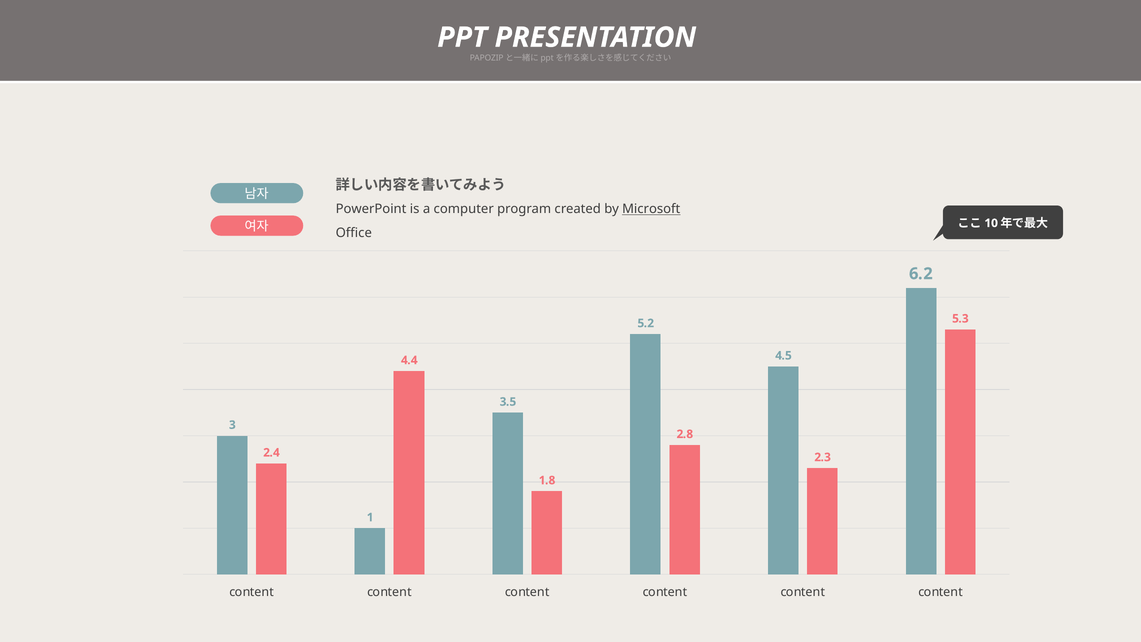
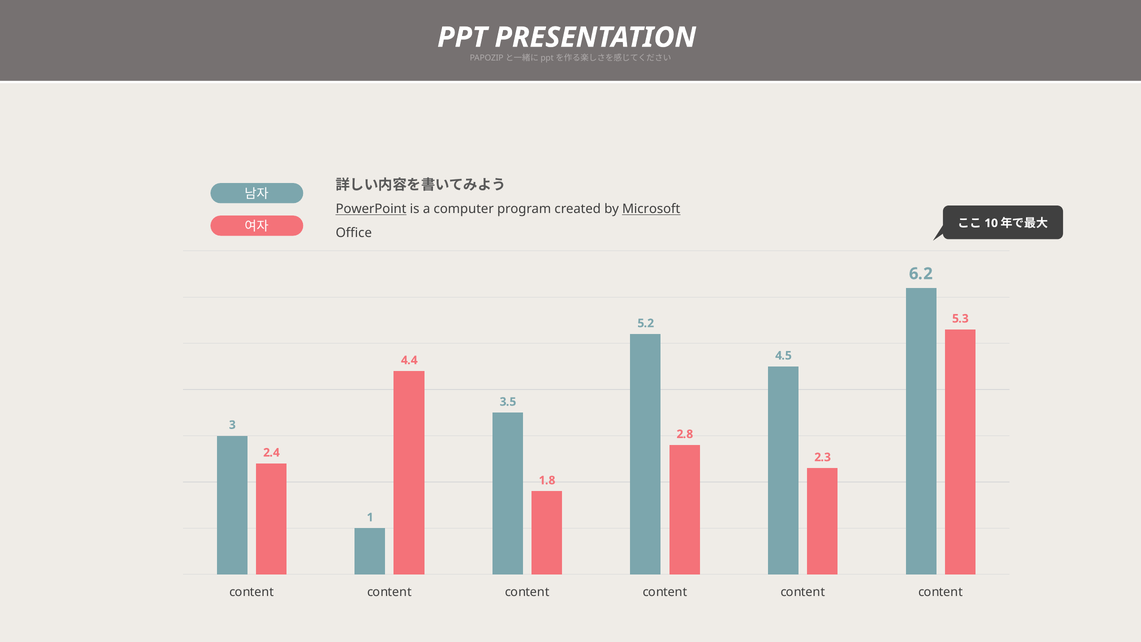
PowerPoint underline: none -> present (371, 209)
